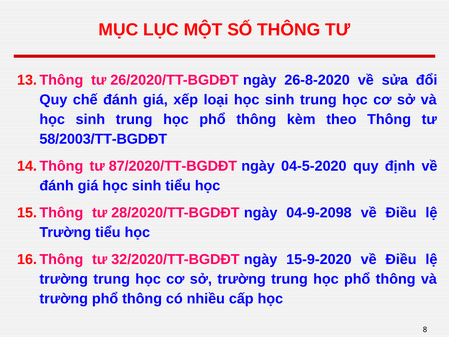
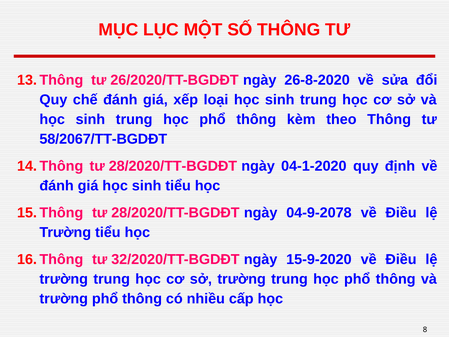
58/2003/TT-BGDĐT: 58/2003/TT-BGDĐT -> 58/2067/TT-BGDĐT (103, 139)
87/2020/TT-BGDĐT: 87/2020/TT-BGDĐT -> 28/2020/TT-BGDĐT (173, 166)
04-5-2020: 04-5-2020 -> 04-1-2020 (314, 166)
04-9-2098: 04-9-2098 -> 04-9-2078 (319, 213)
